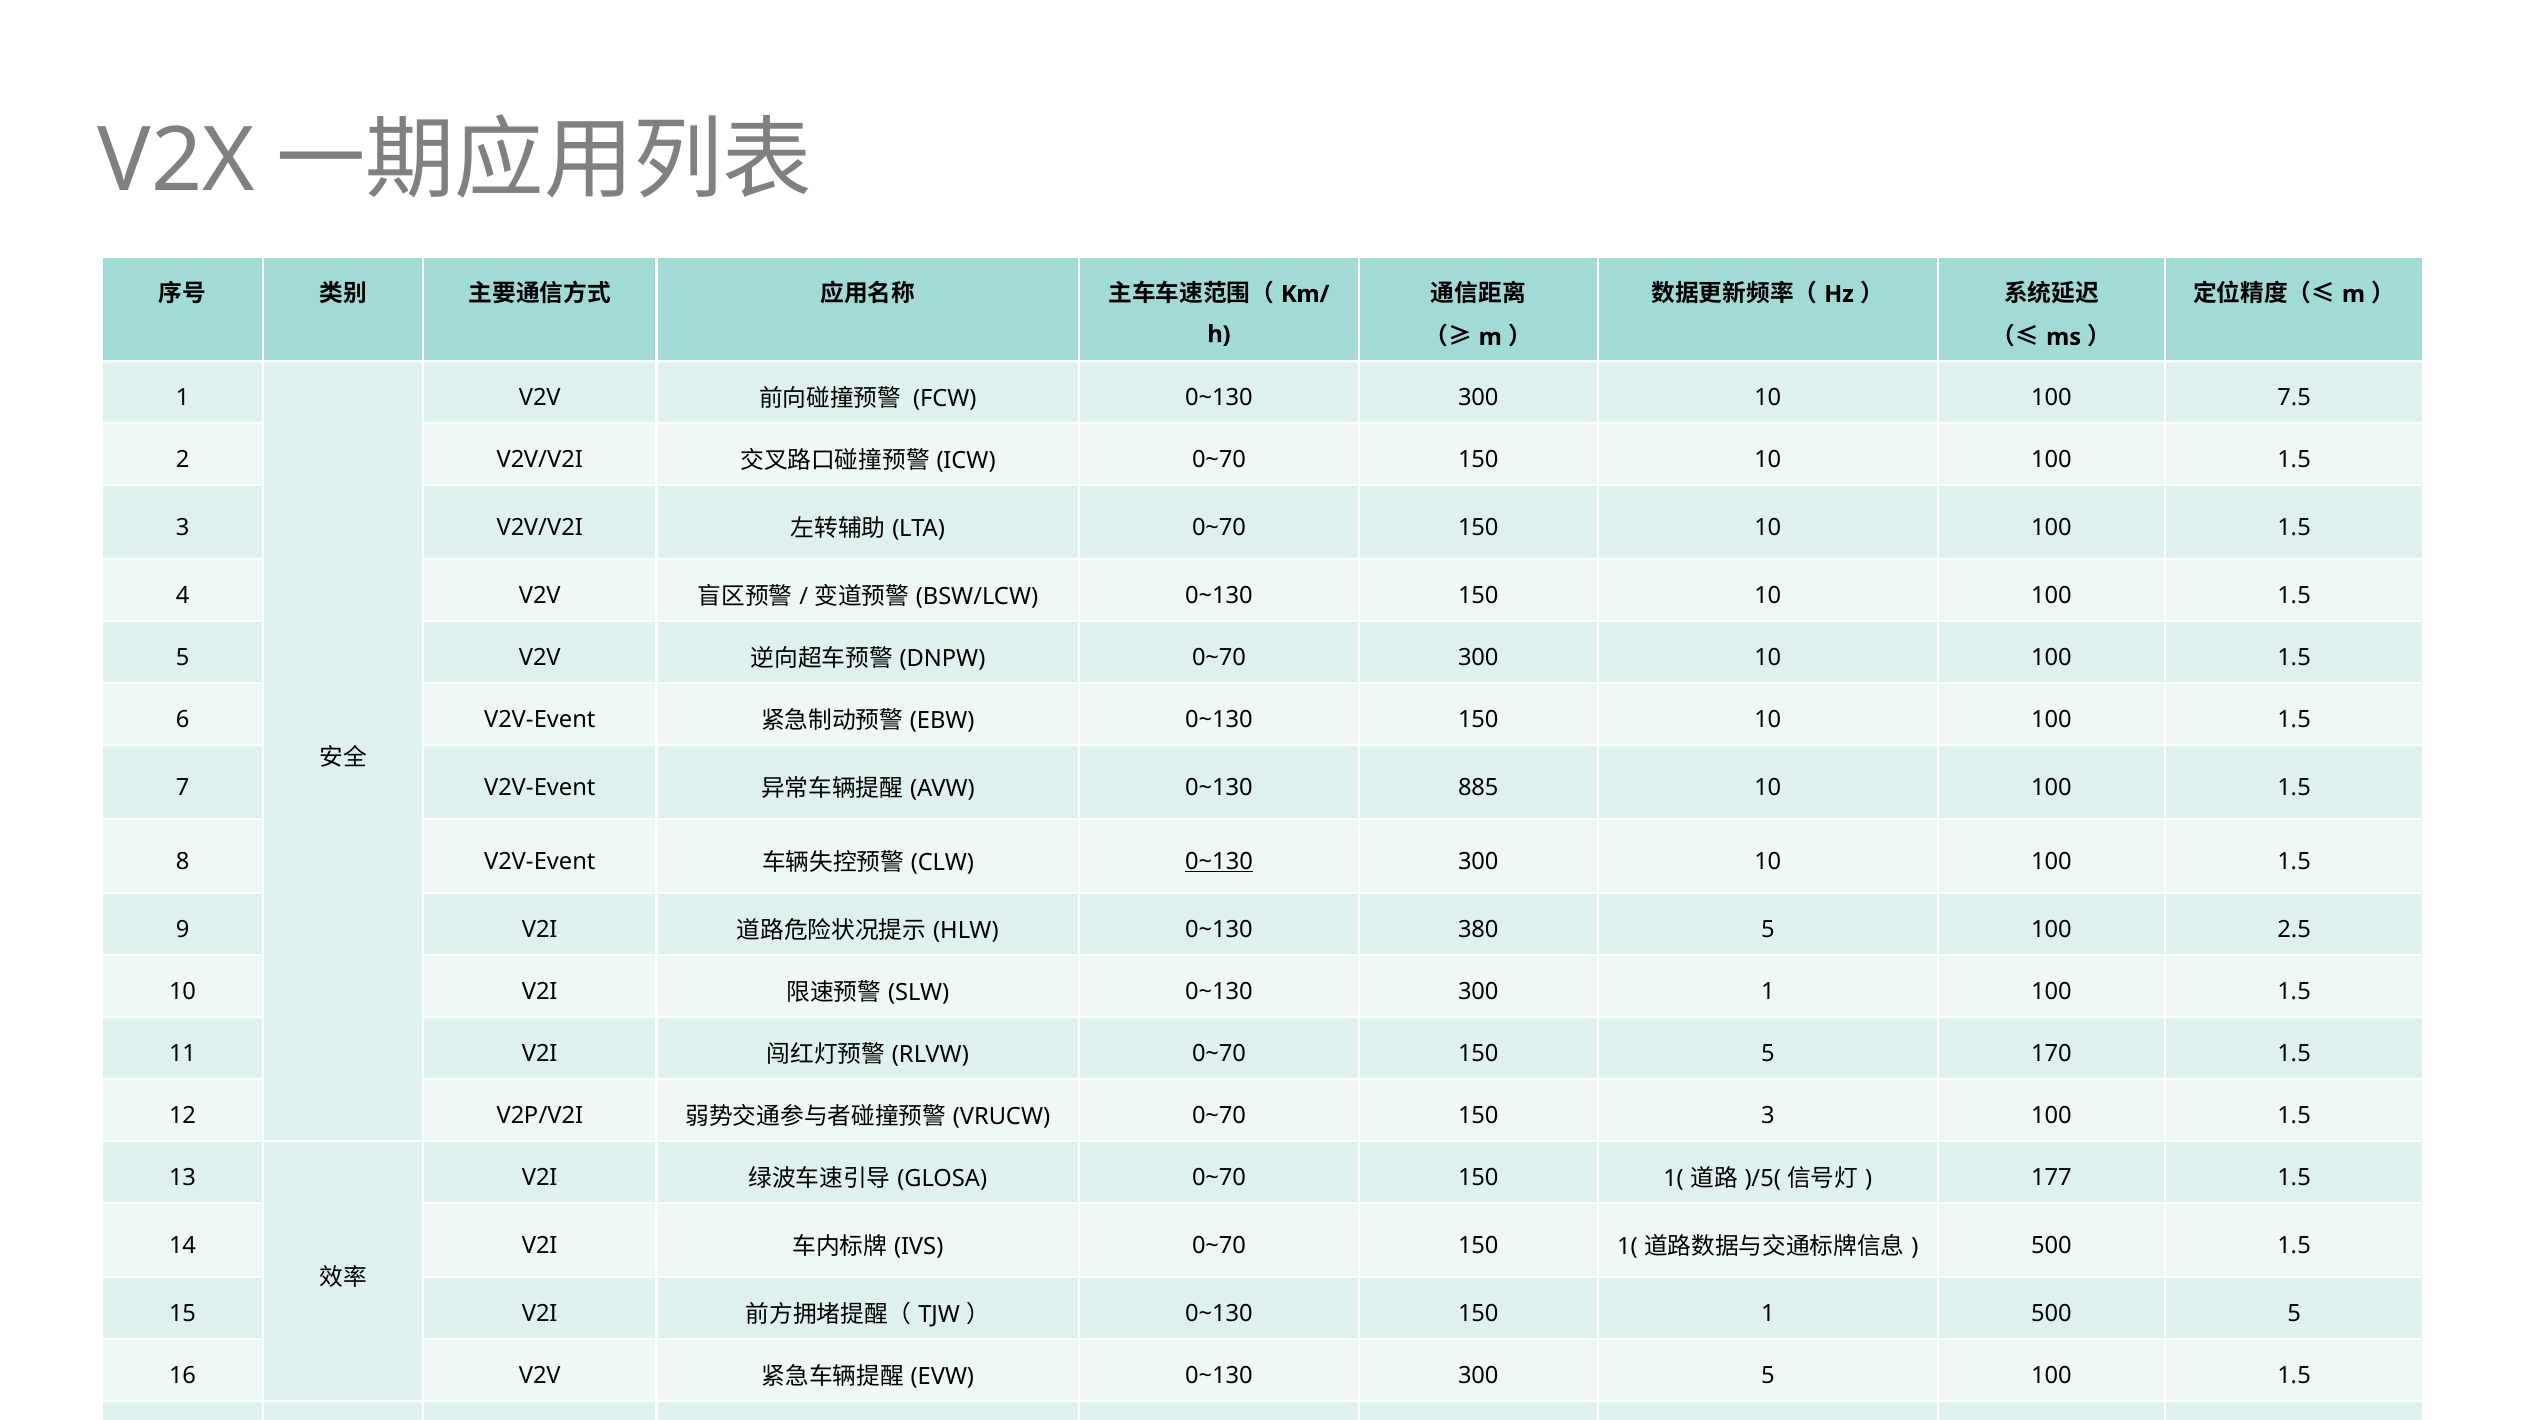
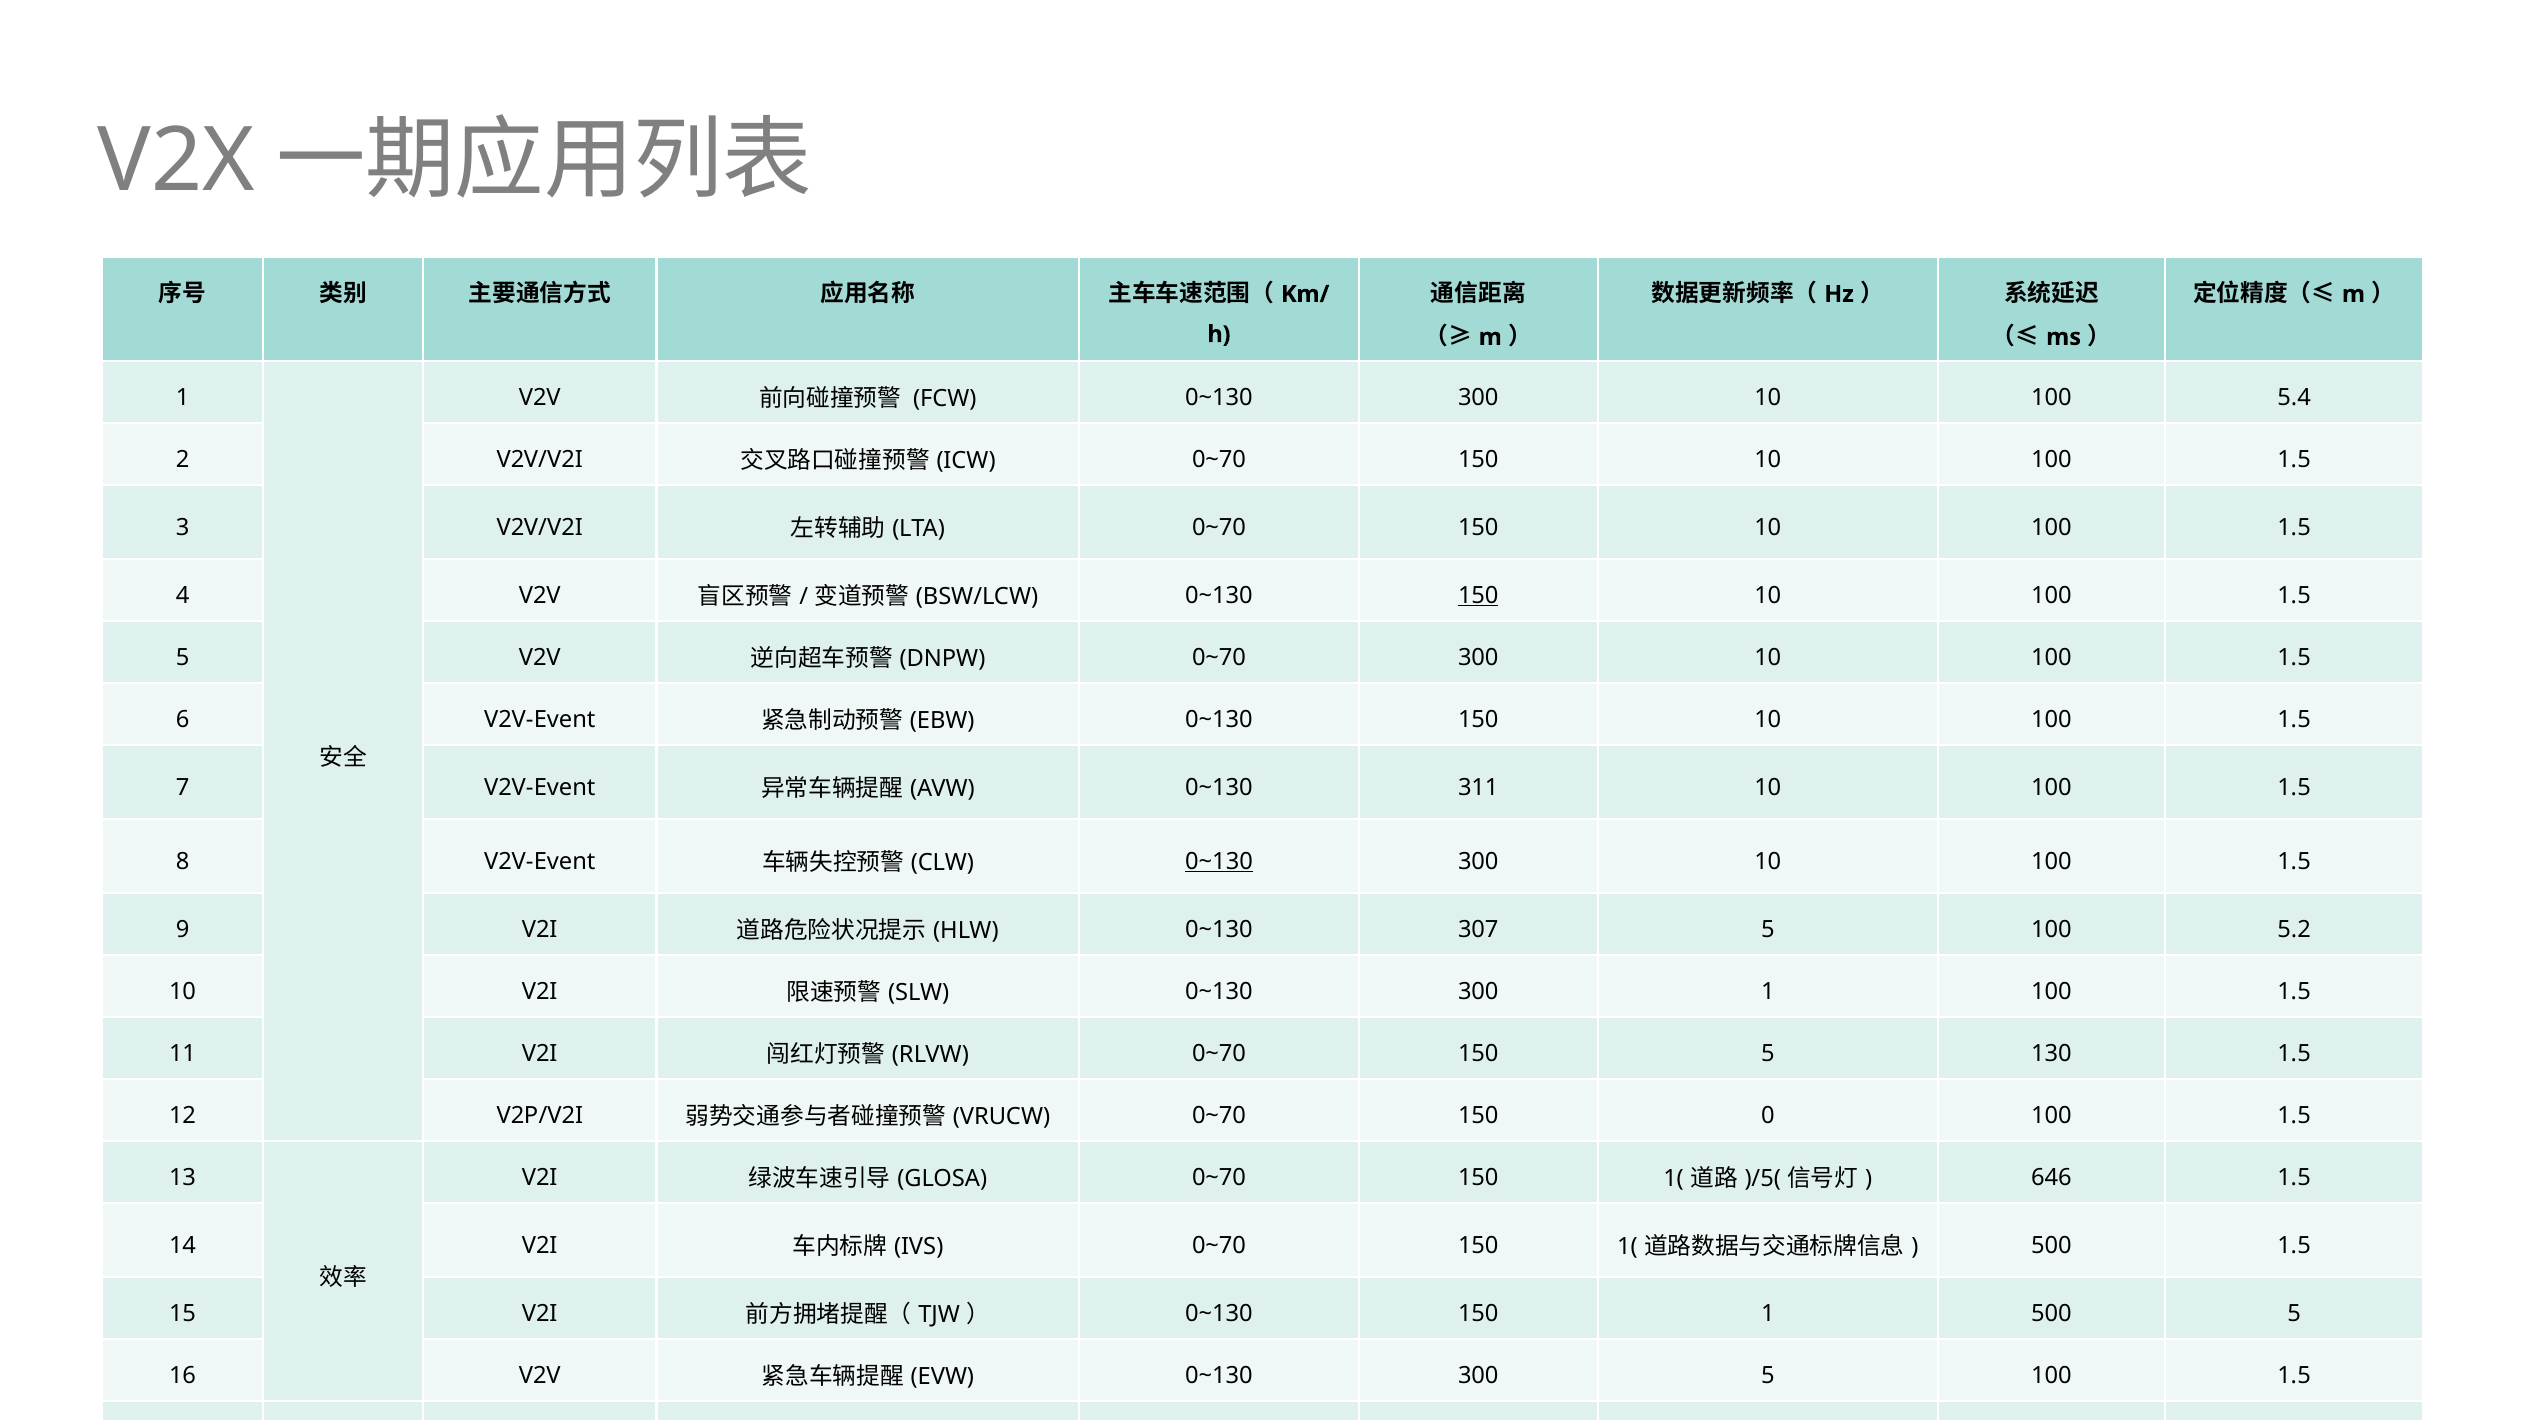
7.5: 7.5 -> 5.4 (2294, 398)
150 underline: none -> present (1478, 596)
885: 885 -> 311 (1478, 788)
380: 380 -> 307 (1478, 930)
2.5: 2.5 -> 5.2 (2294, 930)
170: 170 -> 130 (2051, 1054)
150 3: 3 -> 0 (1768, 1116)
177: 177 -> 646 (2051, 1177)
